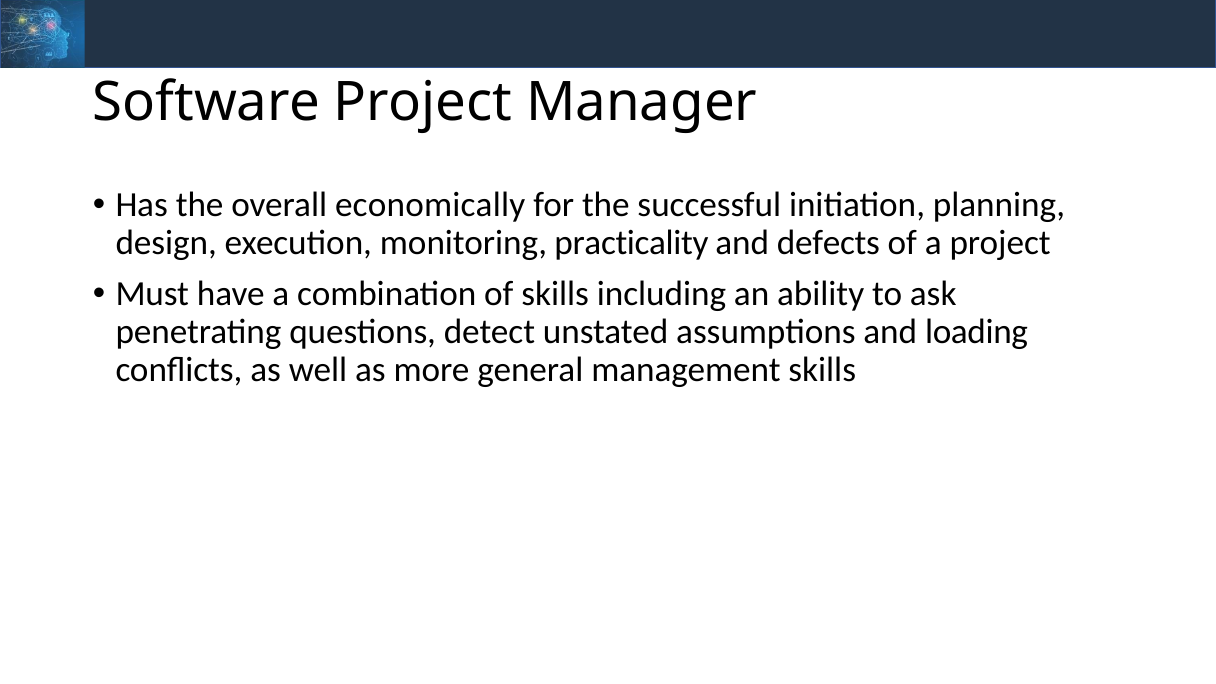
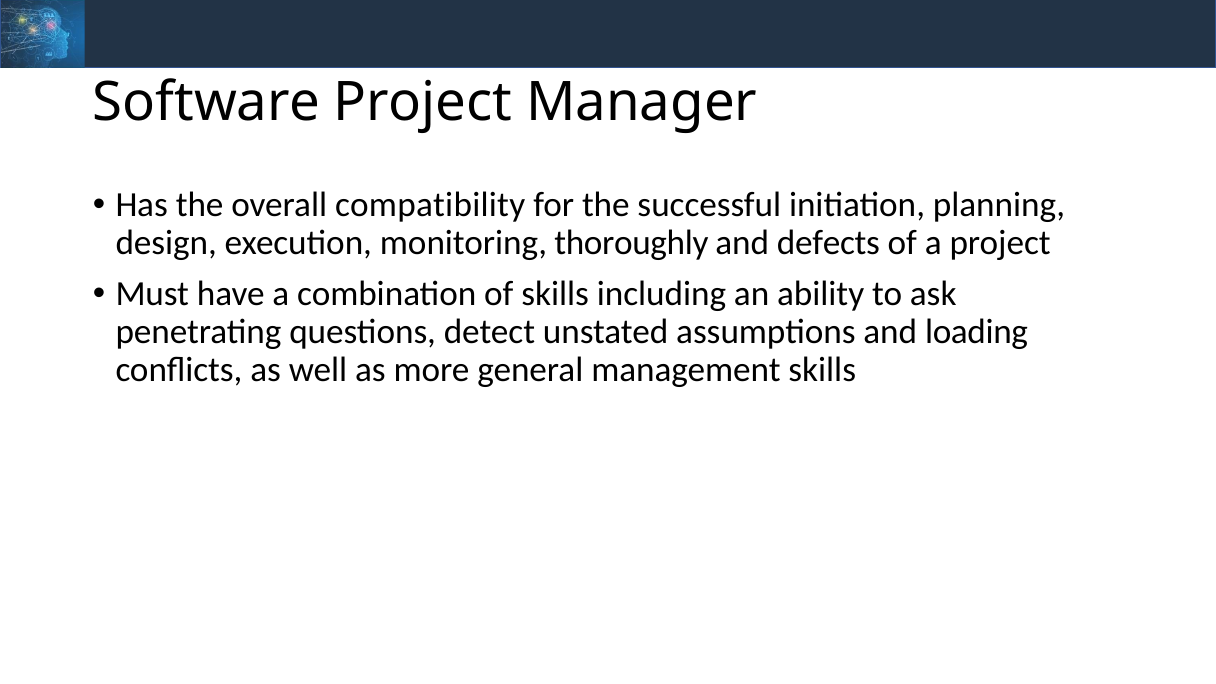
economically: economically -> compatibility (430, 205)
practicality: practicality -> thoroughly (631, 243)
